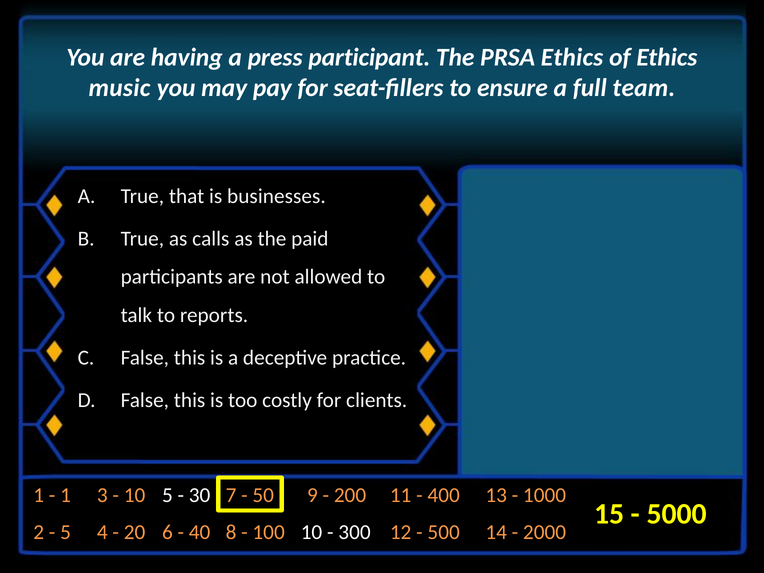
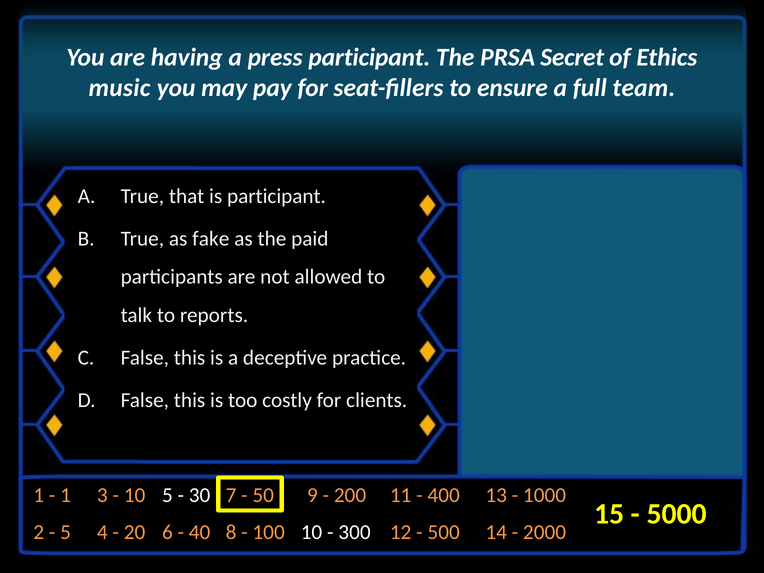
PRSA Ethics: Ethics -> Secret (572, 57)
is businesses: businesses -> participant (276, 196)
calls: calls -> fake (211, 239)
